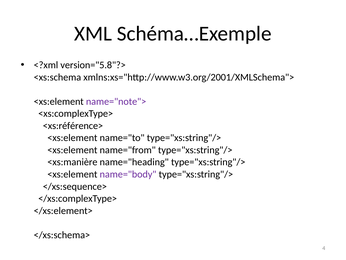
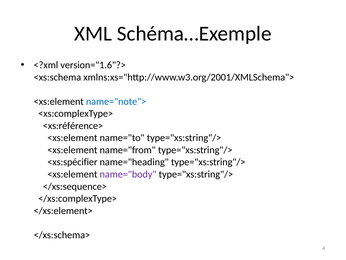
version="5.8"?>: version="5.8"?> -> version="1.6"?> (93, 65)
name="note"> colour: purple -> blue (116, 101)
<xs:manière: <xs:manière -> <xs:spécifier (72, 162)
